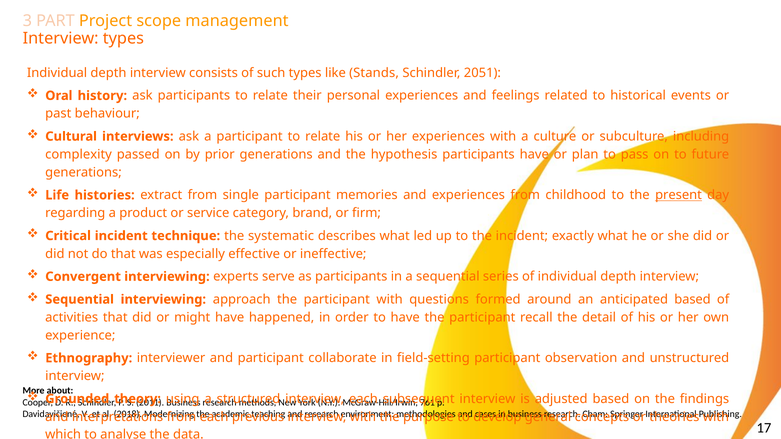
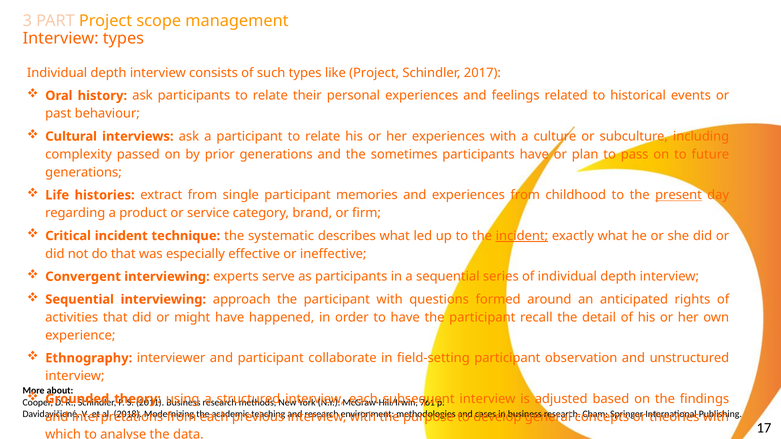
like Stands: Stands -> Project (374, 73)
2051: 2051 -> 2017 (482, 73)
hypothesis: hypothesis -> sometimes (404, 154)
incident underline: none -> present (522, 236)
anticipated based: based -> rights (692, 300)
